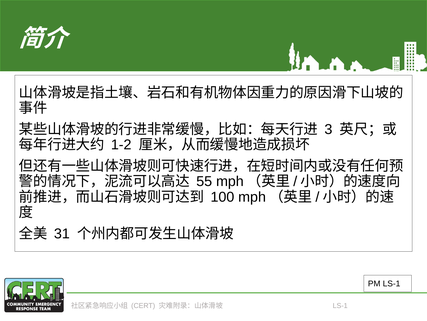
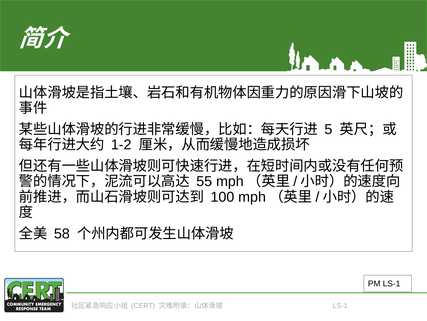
3: 3 -> 5 (328, 129)
31: 31 -> 58 (62, 233)
